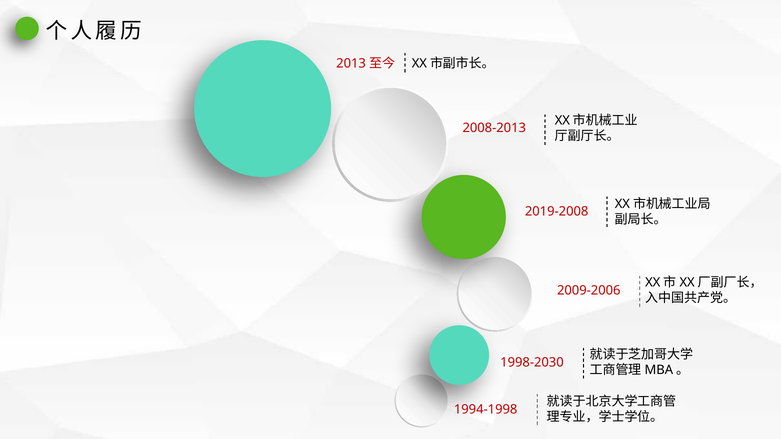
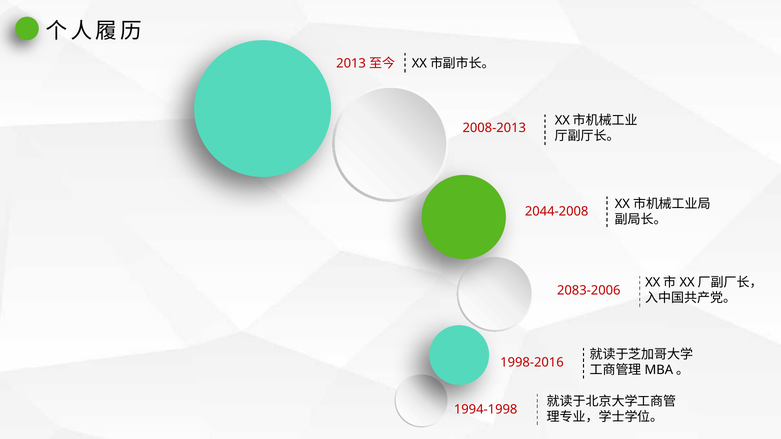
2019-2008: 2019-2008 -> 2044-2008 (557, 212)
2009-2006: 2009-2006 -> 2083-2006 (589, 291)
1998-2030: 1998-2030 -> 1998-2016 (532, 363)
